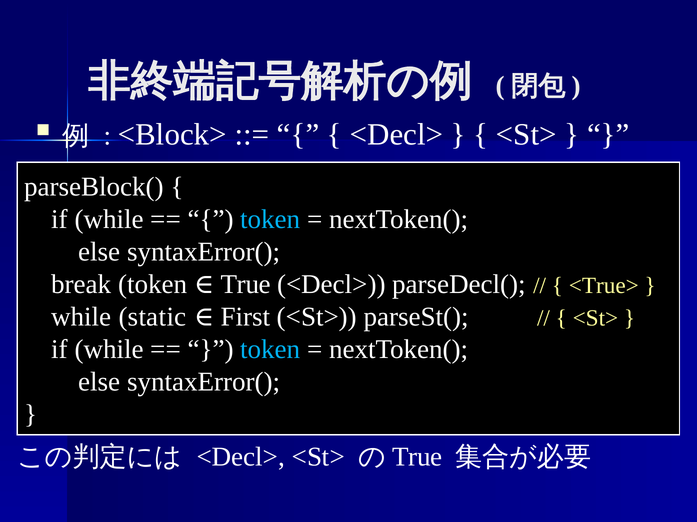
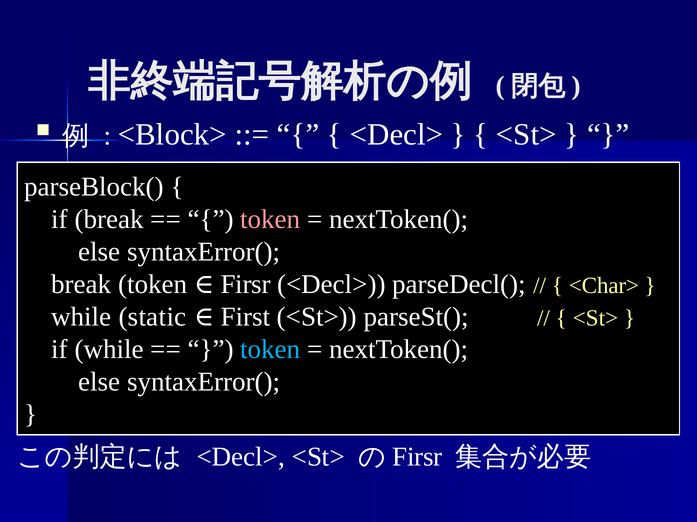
while: while -> break (109, 220)
token colour: light blue -> pink (270, 220)
token True: True -> Firsr (246, 285)
<True>: <True> -> <Char> (604, 286)
True: True -> Firsr (417, 457)
